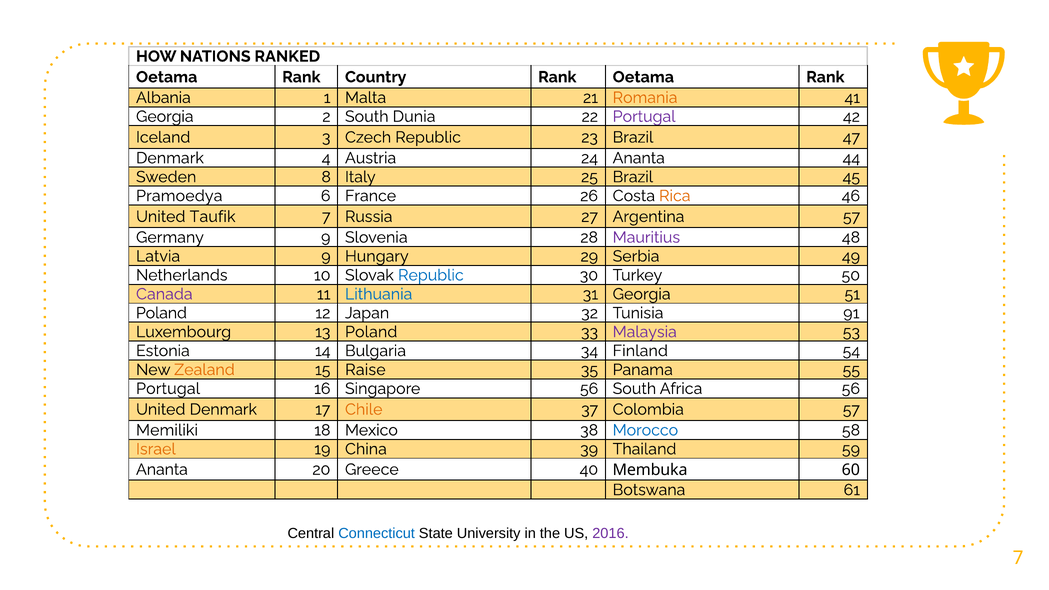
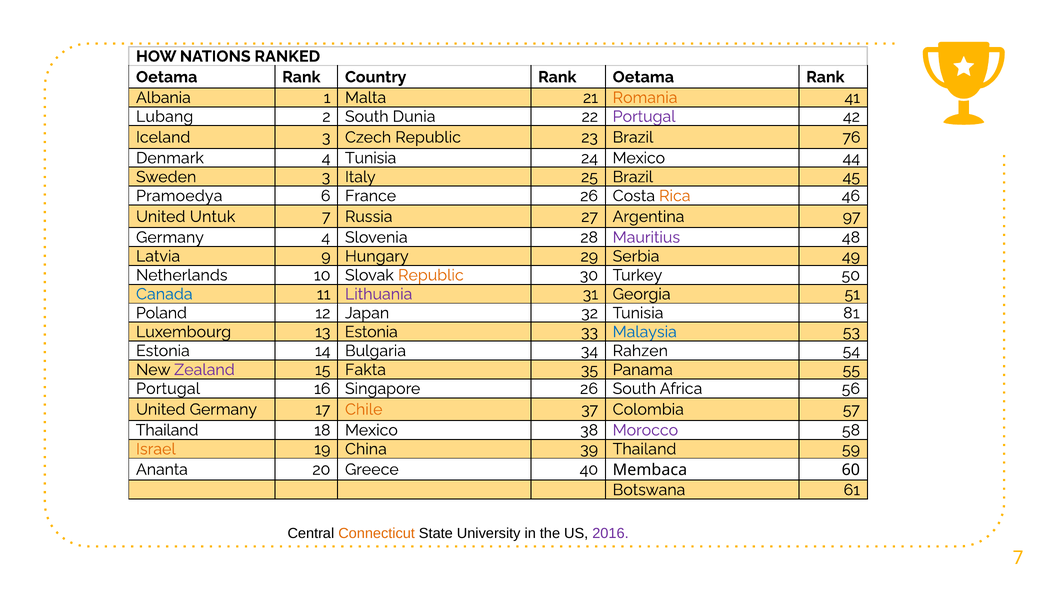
Georgia: Georgia -> Lubang (165, 117)
47: 47 -> 76 (851, 137)
4 Austria: Austria -> Tunisia (371, 158)
24 Ananta: Ananta -> Mexico (639, 158)
Sweden 8: 8 -> 3 (326, 177)
Taufik: Taufik -> Untuk (213, 217)
Argentina 57: 57 -> 97 (852, 217)
Germany 9: 9 -> 4 (326, 237)
Republic colour: blue -> orange (431, 275)
Canada colour: purple -> blue (164, 294)
Lithuania colour: blue -> purple (379, 294)
91: 91 -> 81 (851, 313)
13 Poland: Poland -> Estonia (371, 332)
Malaysia colour: purple -> blue (645, 332)
Finland: Finland -> Rahzen (640, 351)
Zealand colour: orange -> purple (204, 370)
Raise: Raise -> Fakta (365, 370)
Singapore 56: 56 -> 26 (589, 389)
United Denmark: Denmark -> Germany (223, 409)
Memiliki: Memiliki -> Thailand (167, 430)
Morocco colour: blue -> purple (645, 430)
Membuka: Membuka -> Membaca (650, 470)
Connecticut colour: blue -> orange (377, 533)
